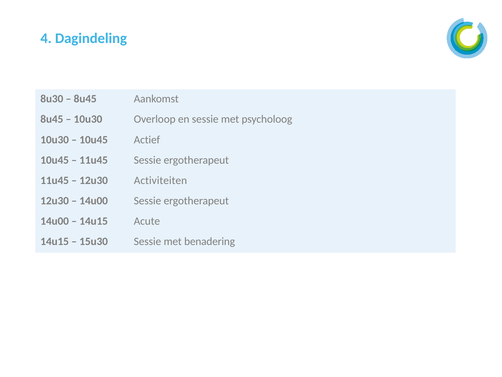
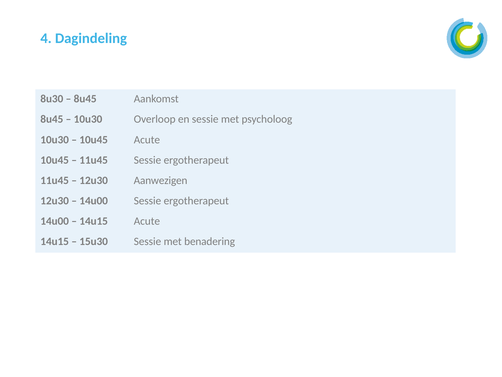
10u45 Actief: Actief -> Acute (147, 140)
Activiteiten: Activiteiten -> Aanwezigen (161, 180)
